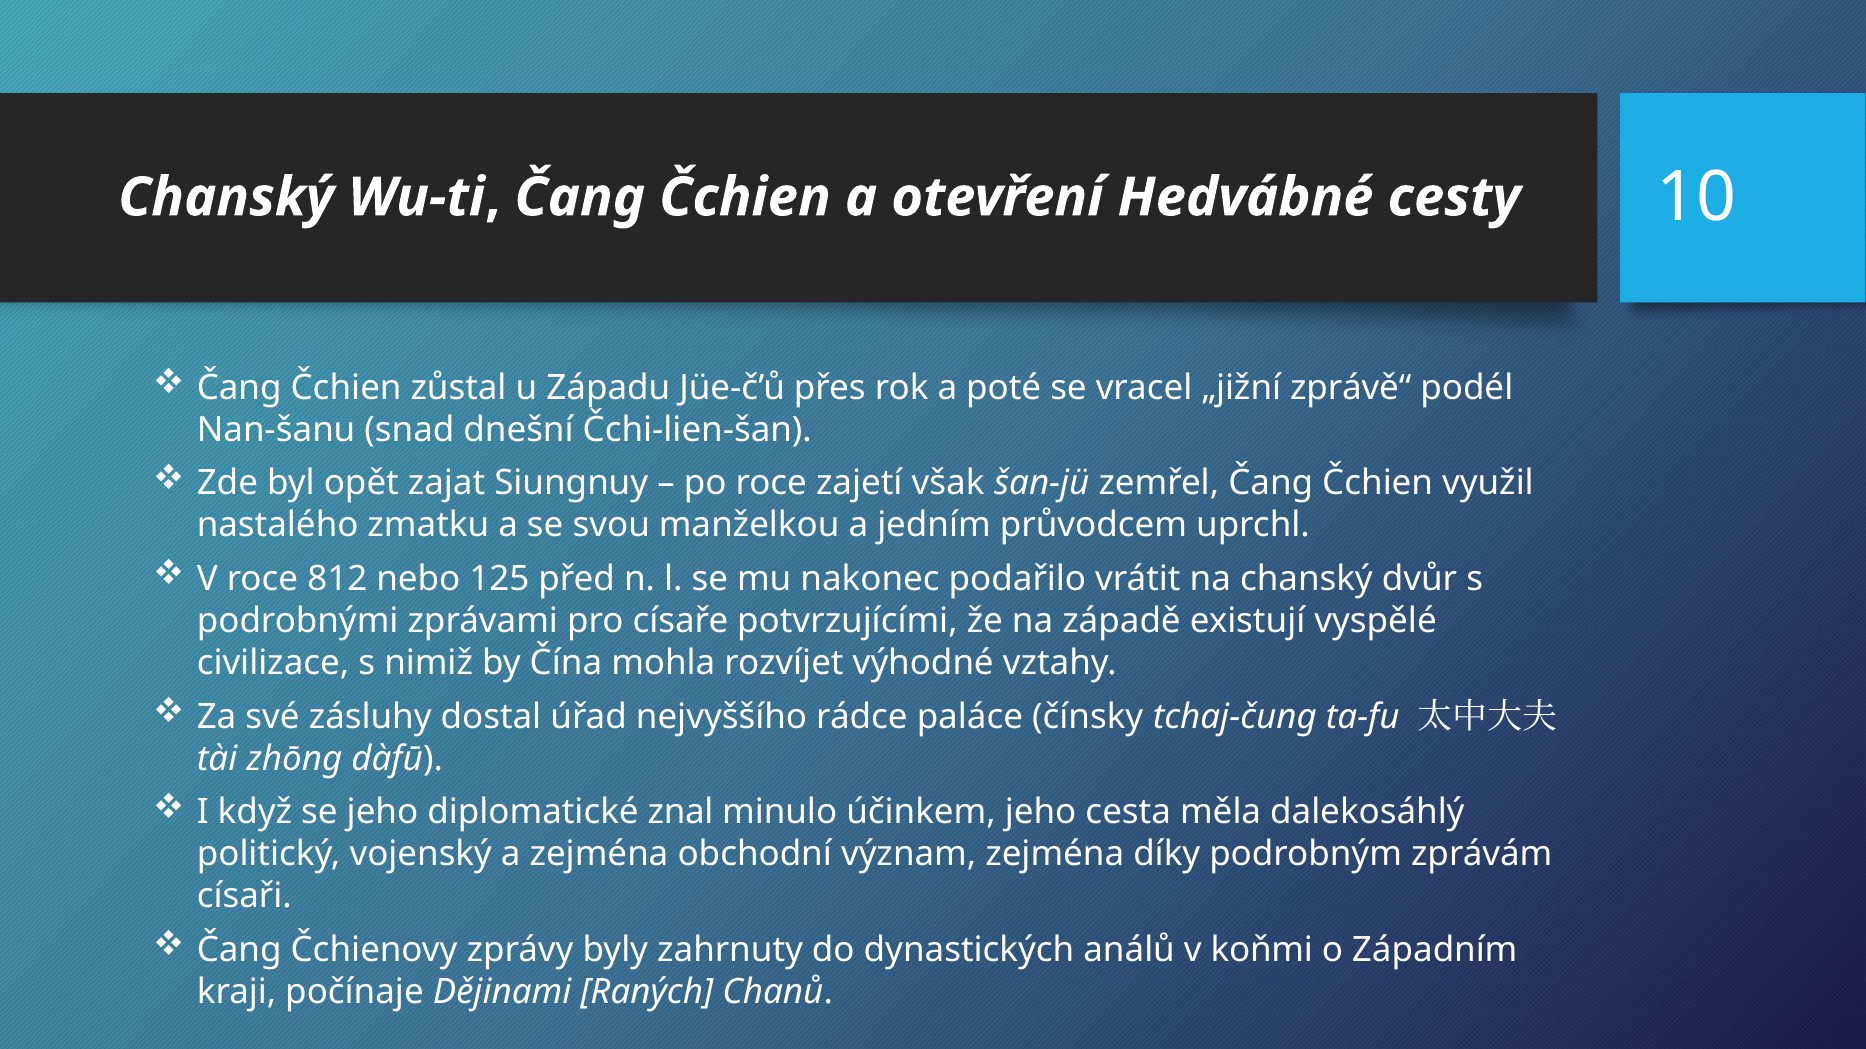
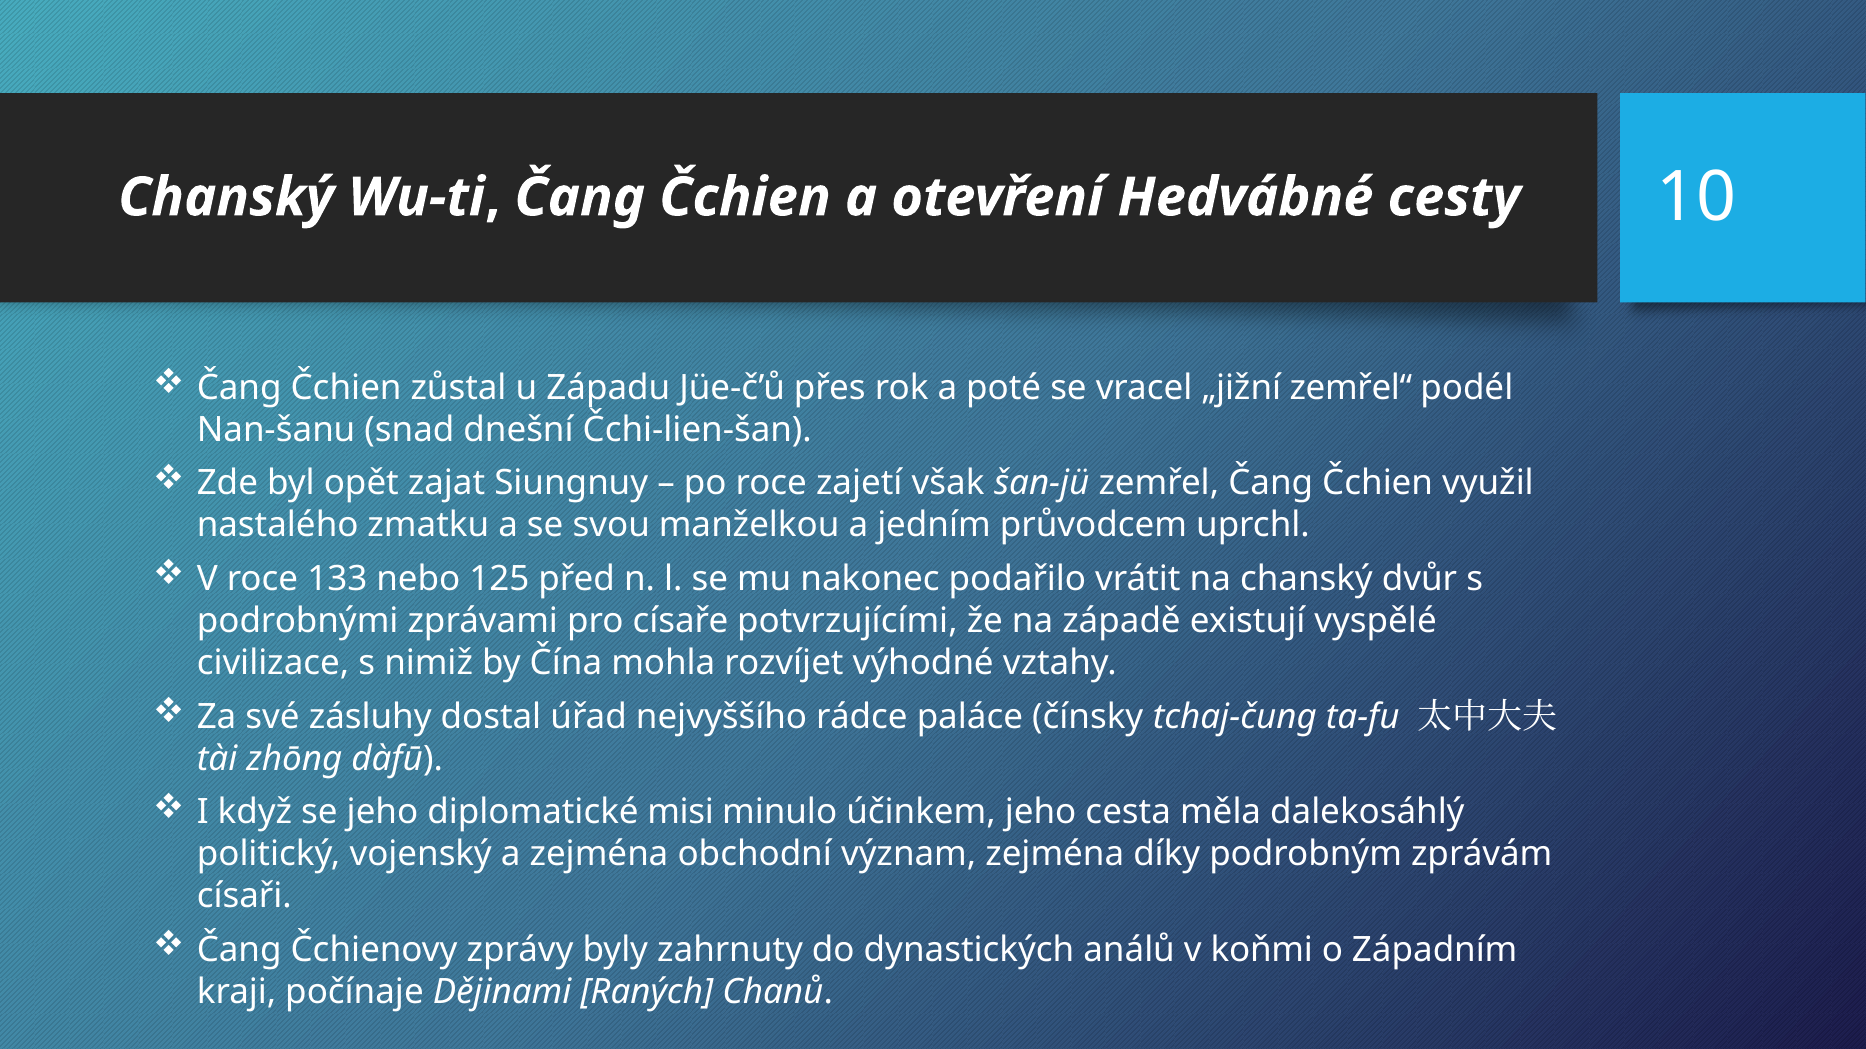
zprávě“: zprávě“ -> zemřel“ (1351, 388)
812: 812 -> 133 (337, 579)
znal: znal -> misi (681, 813)
